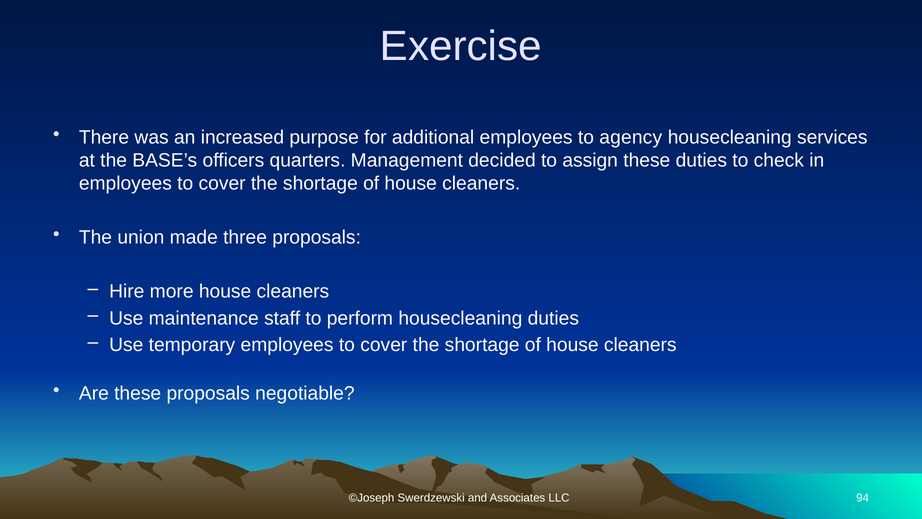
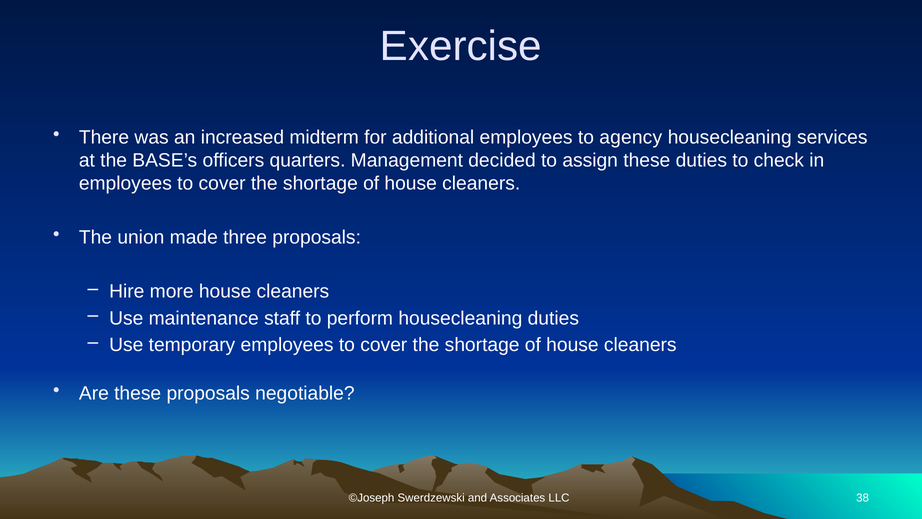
purpose: purpose -> midterm (324, 137)
94: 94 -> 38 (863, 498)
